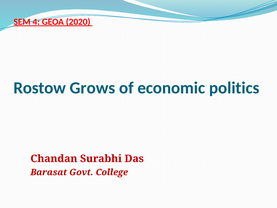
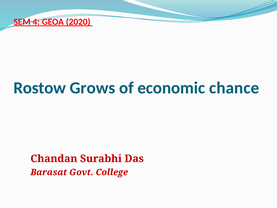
politics: politics -> chance (234, 88)
